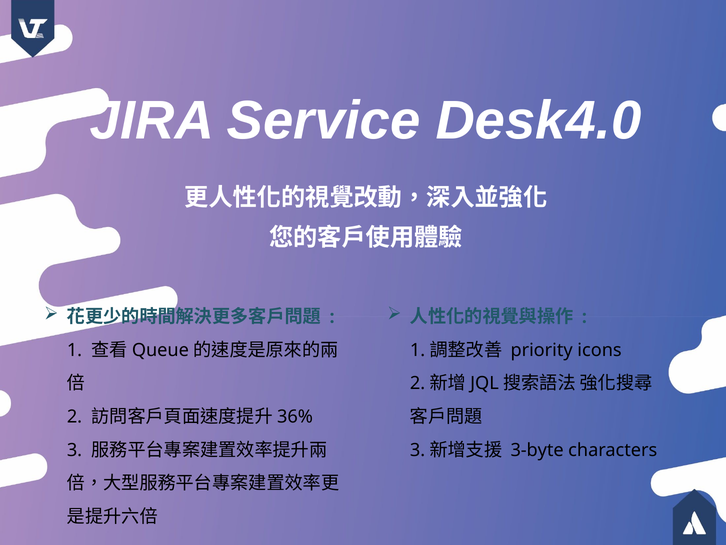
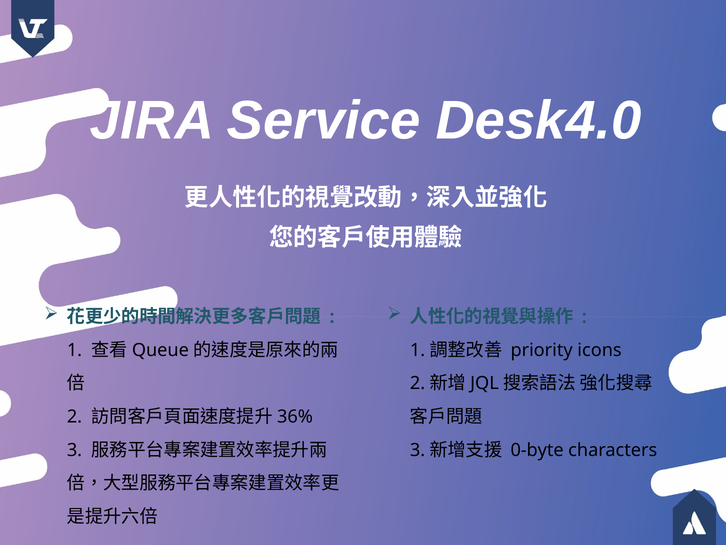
3-byte: 3-byte -> 0-byte (537, 450)
